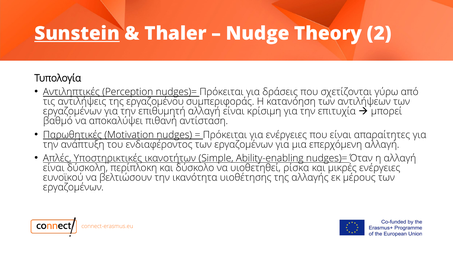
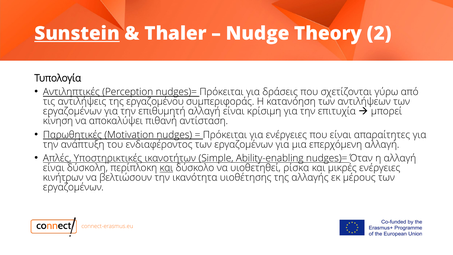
βαθμό: βαθμό -> κίνηση (58, 121)
και underline: none -> present (166, 168)
ευνοϊκού: ευνοϊκού -> κινήτρων (63, 177)
